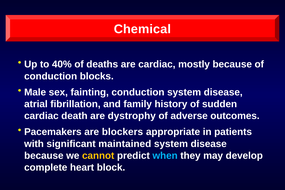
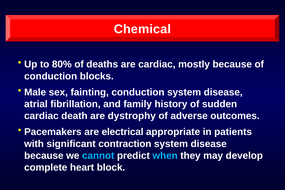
40%: 40% -> 80% (62, 64)
blockers: blockers -> electrical (123, 132)
maintained: maintained -> contraction (125, 144)
cannot colour: yellow -> light blue (98, 156)
